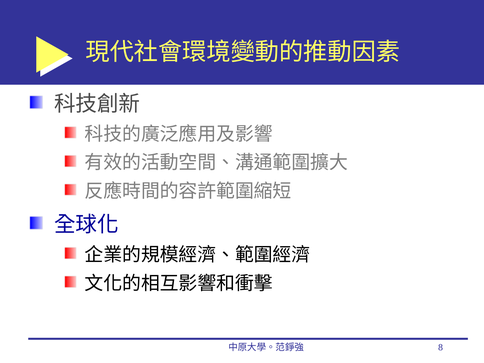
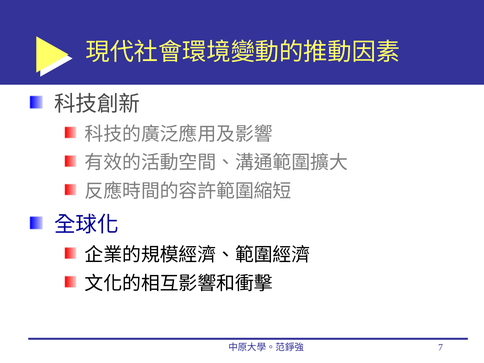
8: 8 -> 7 (441, 348)
